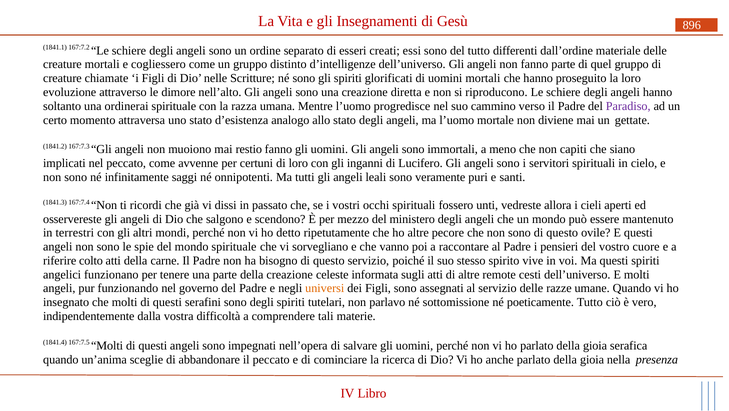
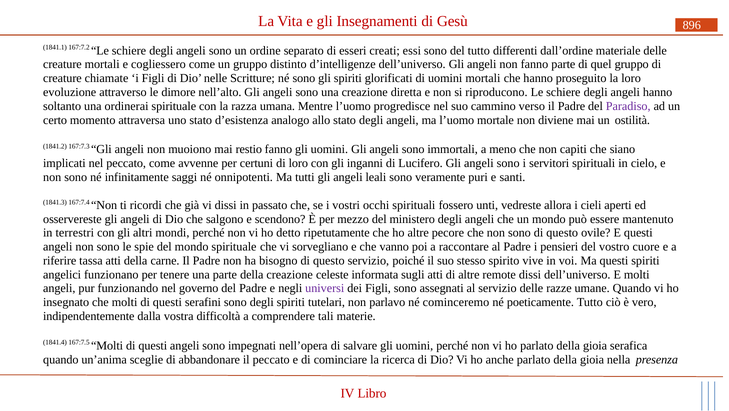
gettate: gettate -> ostilità (632, 120)
colto: colto -> tassa (91, 260)
remote cesti: cesti -> dissi (530, 274)
universi colour: orange -> purple (325, 288)
sottomissione: sottomissione -> cominceremo (456, 302)
